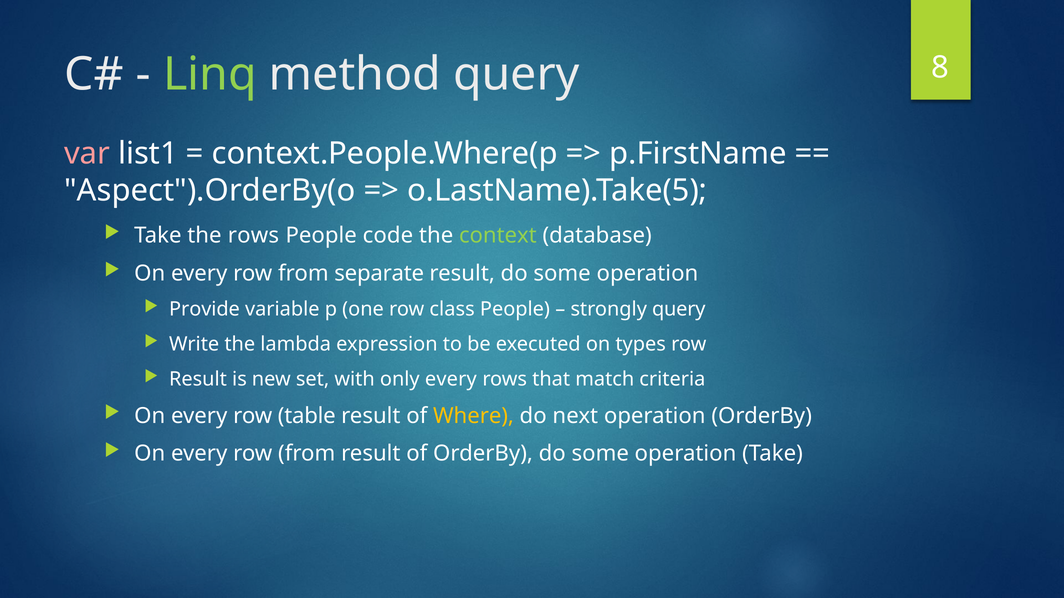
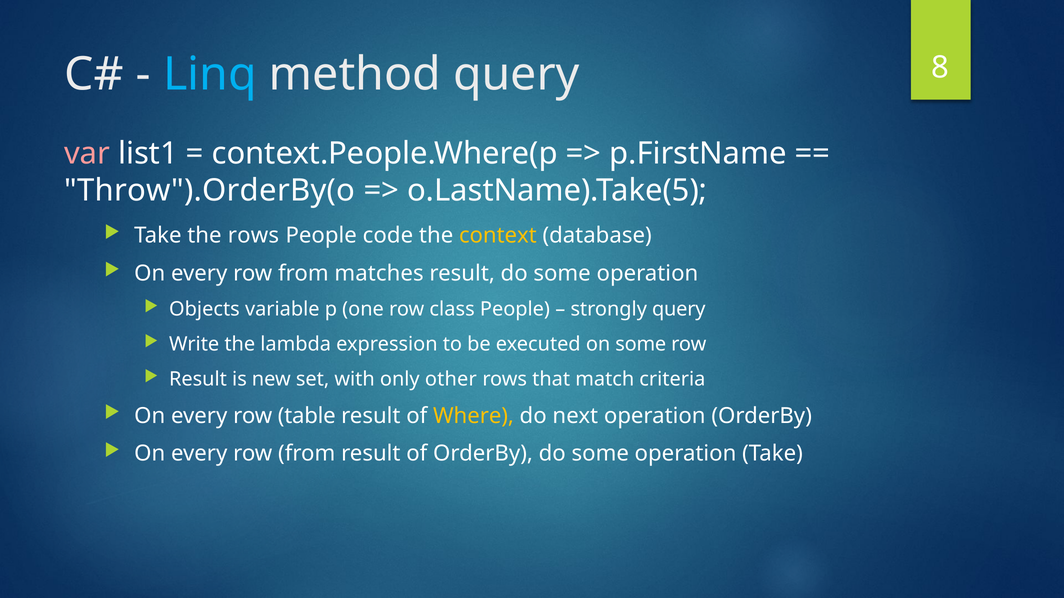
Linq colour: light green -> light blue (210, 75)
Aspect").OrderBy(o: Aspect").OrderBy(o -> Throw").OrderBy(o (210, 191)
context colour: light green -> yellow (498, 236)
separate: separate -> matches (379, 273)
Provide: Provide -> Objects (204, 310)
on types: types -> some (641, 345)
only every: every -> other (451, 380)
